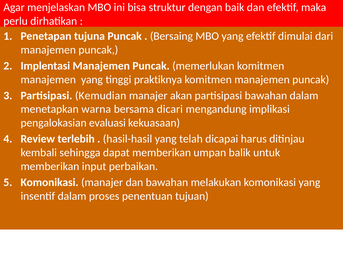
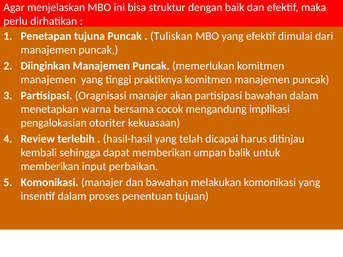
Bersaing: Bersaing -> Tuliskan (171, 36)
Implentasi: Implentasi -> Diinginkan (45, 66)
Kemudian: Kemudian -> Oragnisasi (101, 96)
dicari: dicari -> cocok (170, 109)
evaluasi: evaluasi -> otoriter (107, 123)
